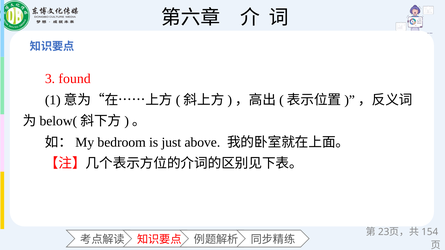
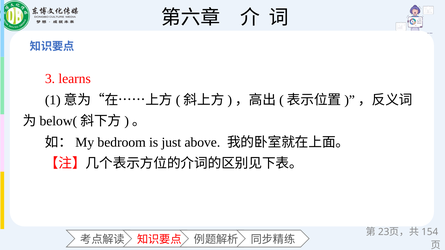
found: found -> learns (75, 79)
